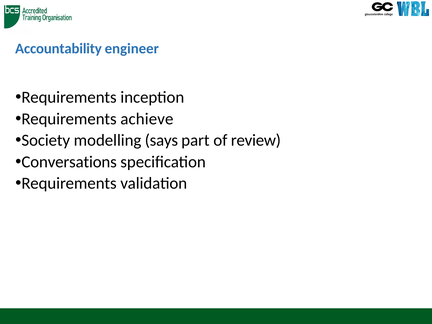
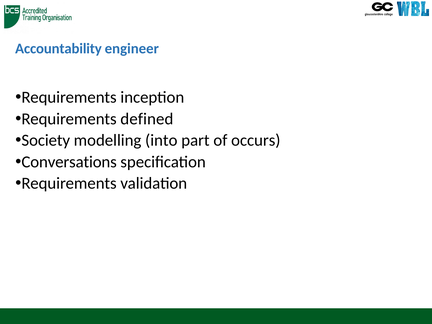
achieve: achieve -> defined (147, 119)
says: says -> into (161, 140)
review: review -> occurs (256, 140)
